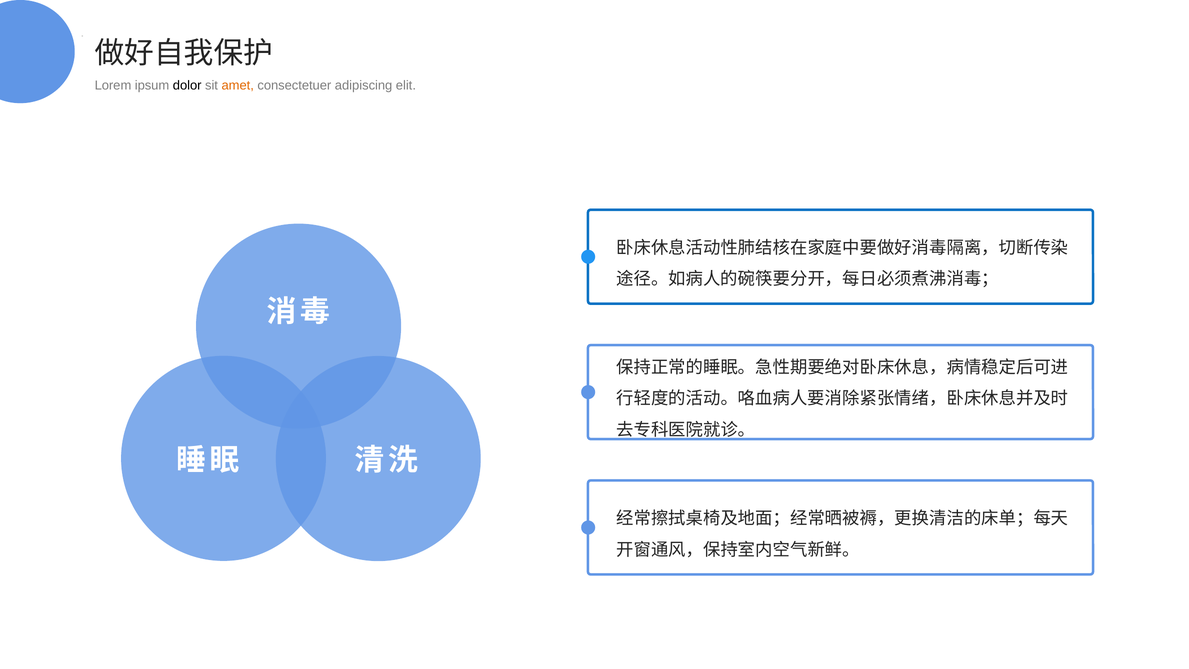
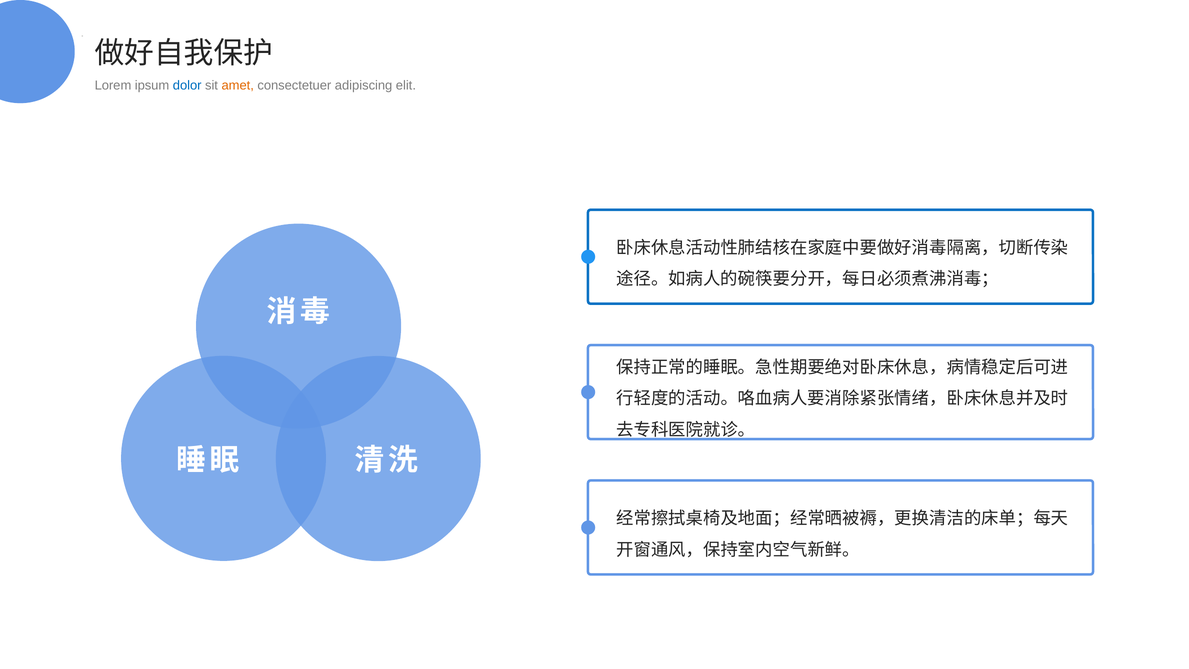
dolor colour: black -> blue (187, 86)
